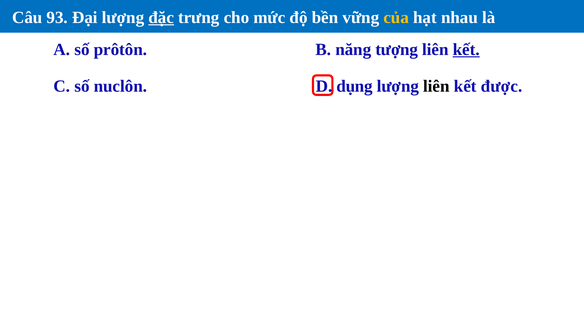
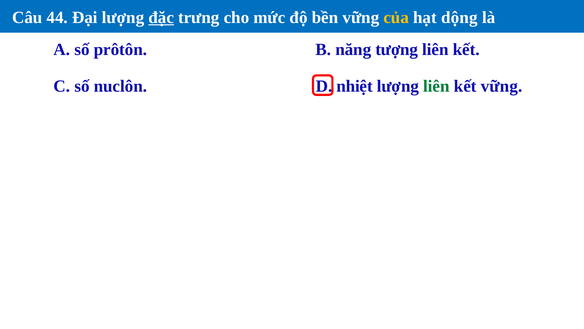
93: 93 -> 44 (57, 17)
nhau: nhau -> dộng (459, 17)
kết underline: present -> none (466, 50)
dụng: dụng -> nhiệt (355, 86)
liên colour: black -> green (436, 86)
kết được: được -> vững (502, 86)
